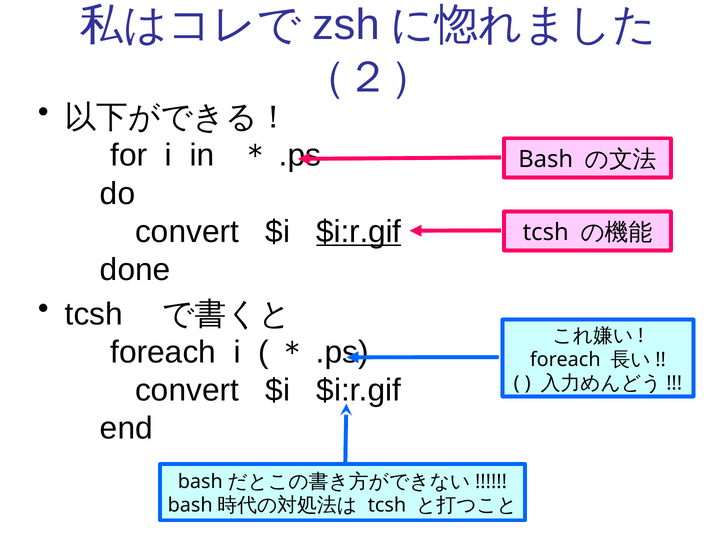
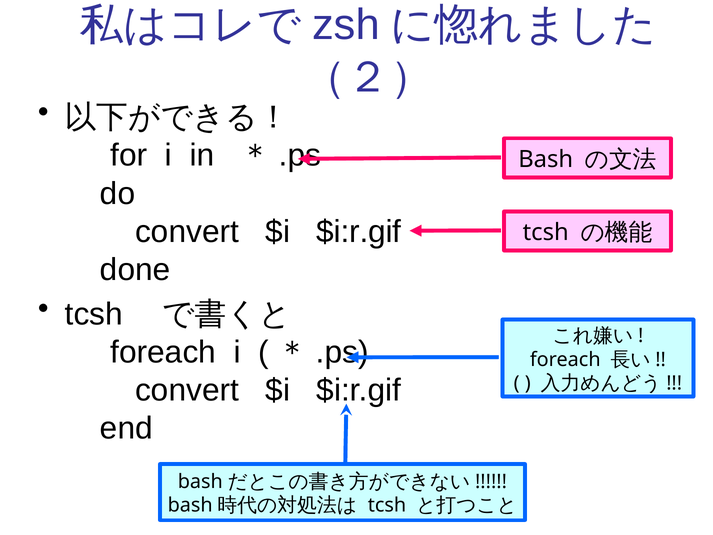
$i:r.gif underline: present -> none (359, 232)
